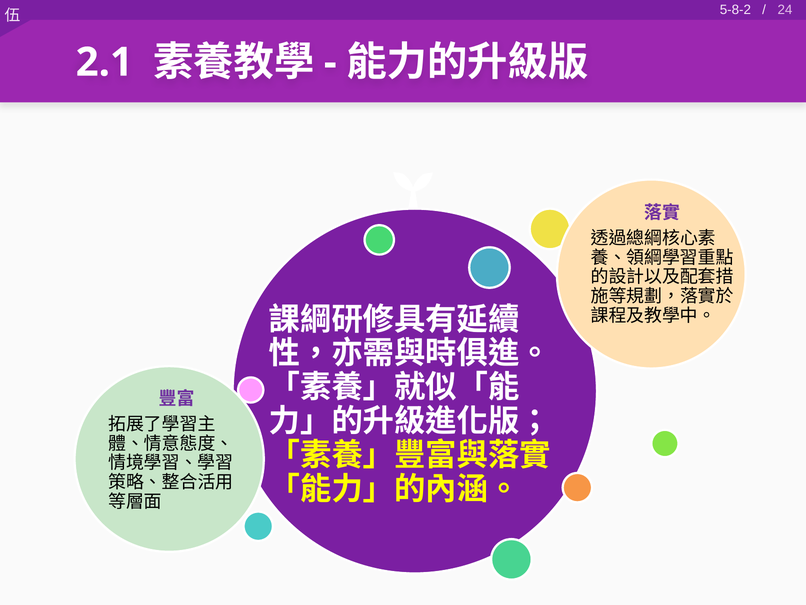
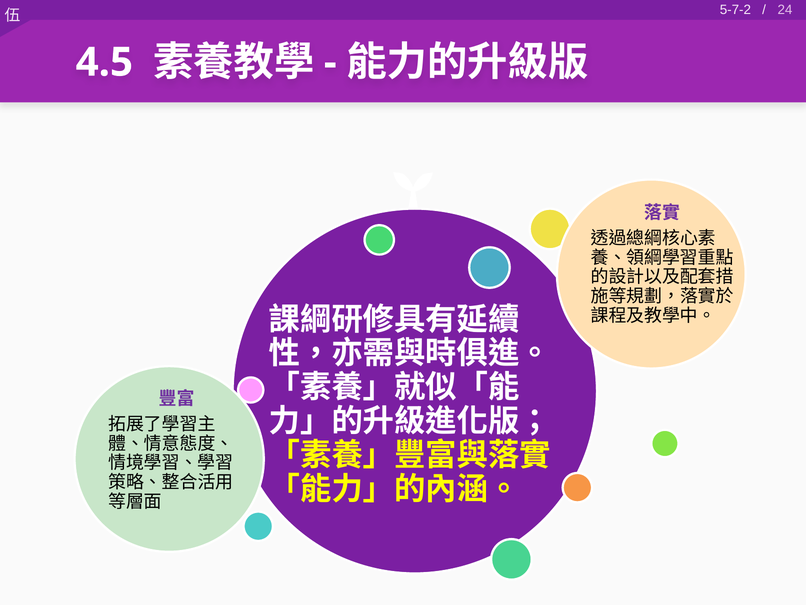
5-8-2: 5-8-2 -> 5-7-2 (735, 10)
2.1: 2.1 -> 4.5 (104, 62)
